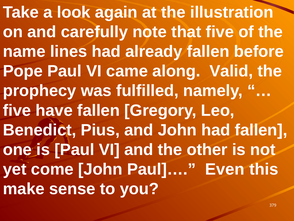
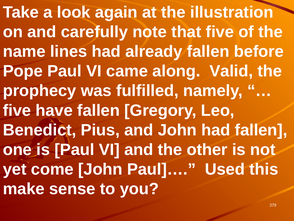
Even: Even -> Used (225, 169)
